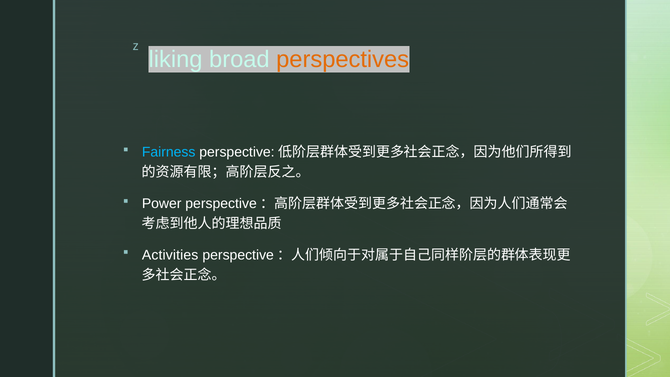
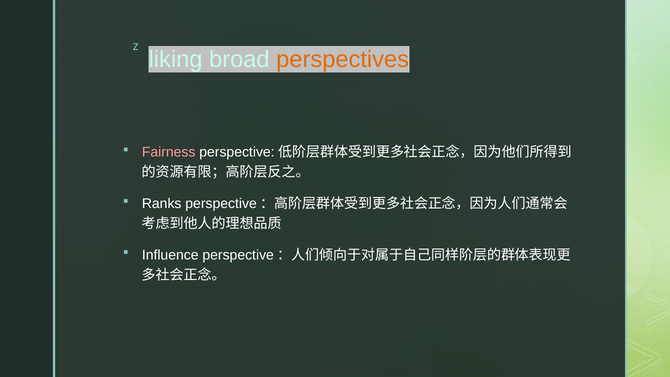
Fairness colour: light blue -> pink (169, 152)
Power: Power -> Ranks (162, 203)
Activities: Activities -> Influence (170, 255)
